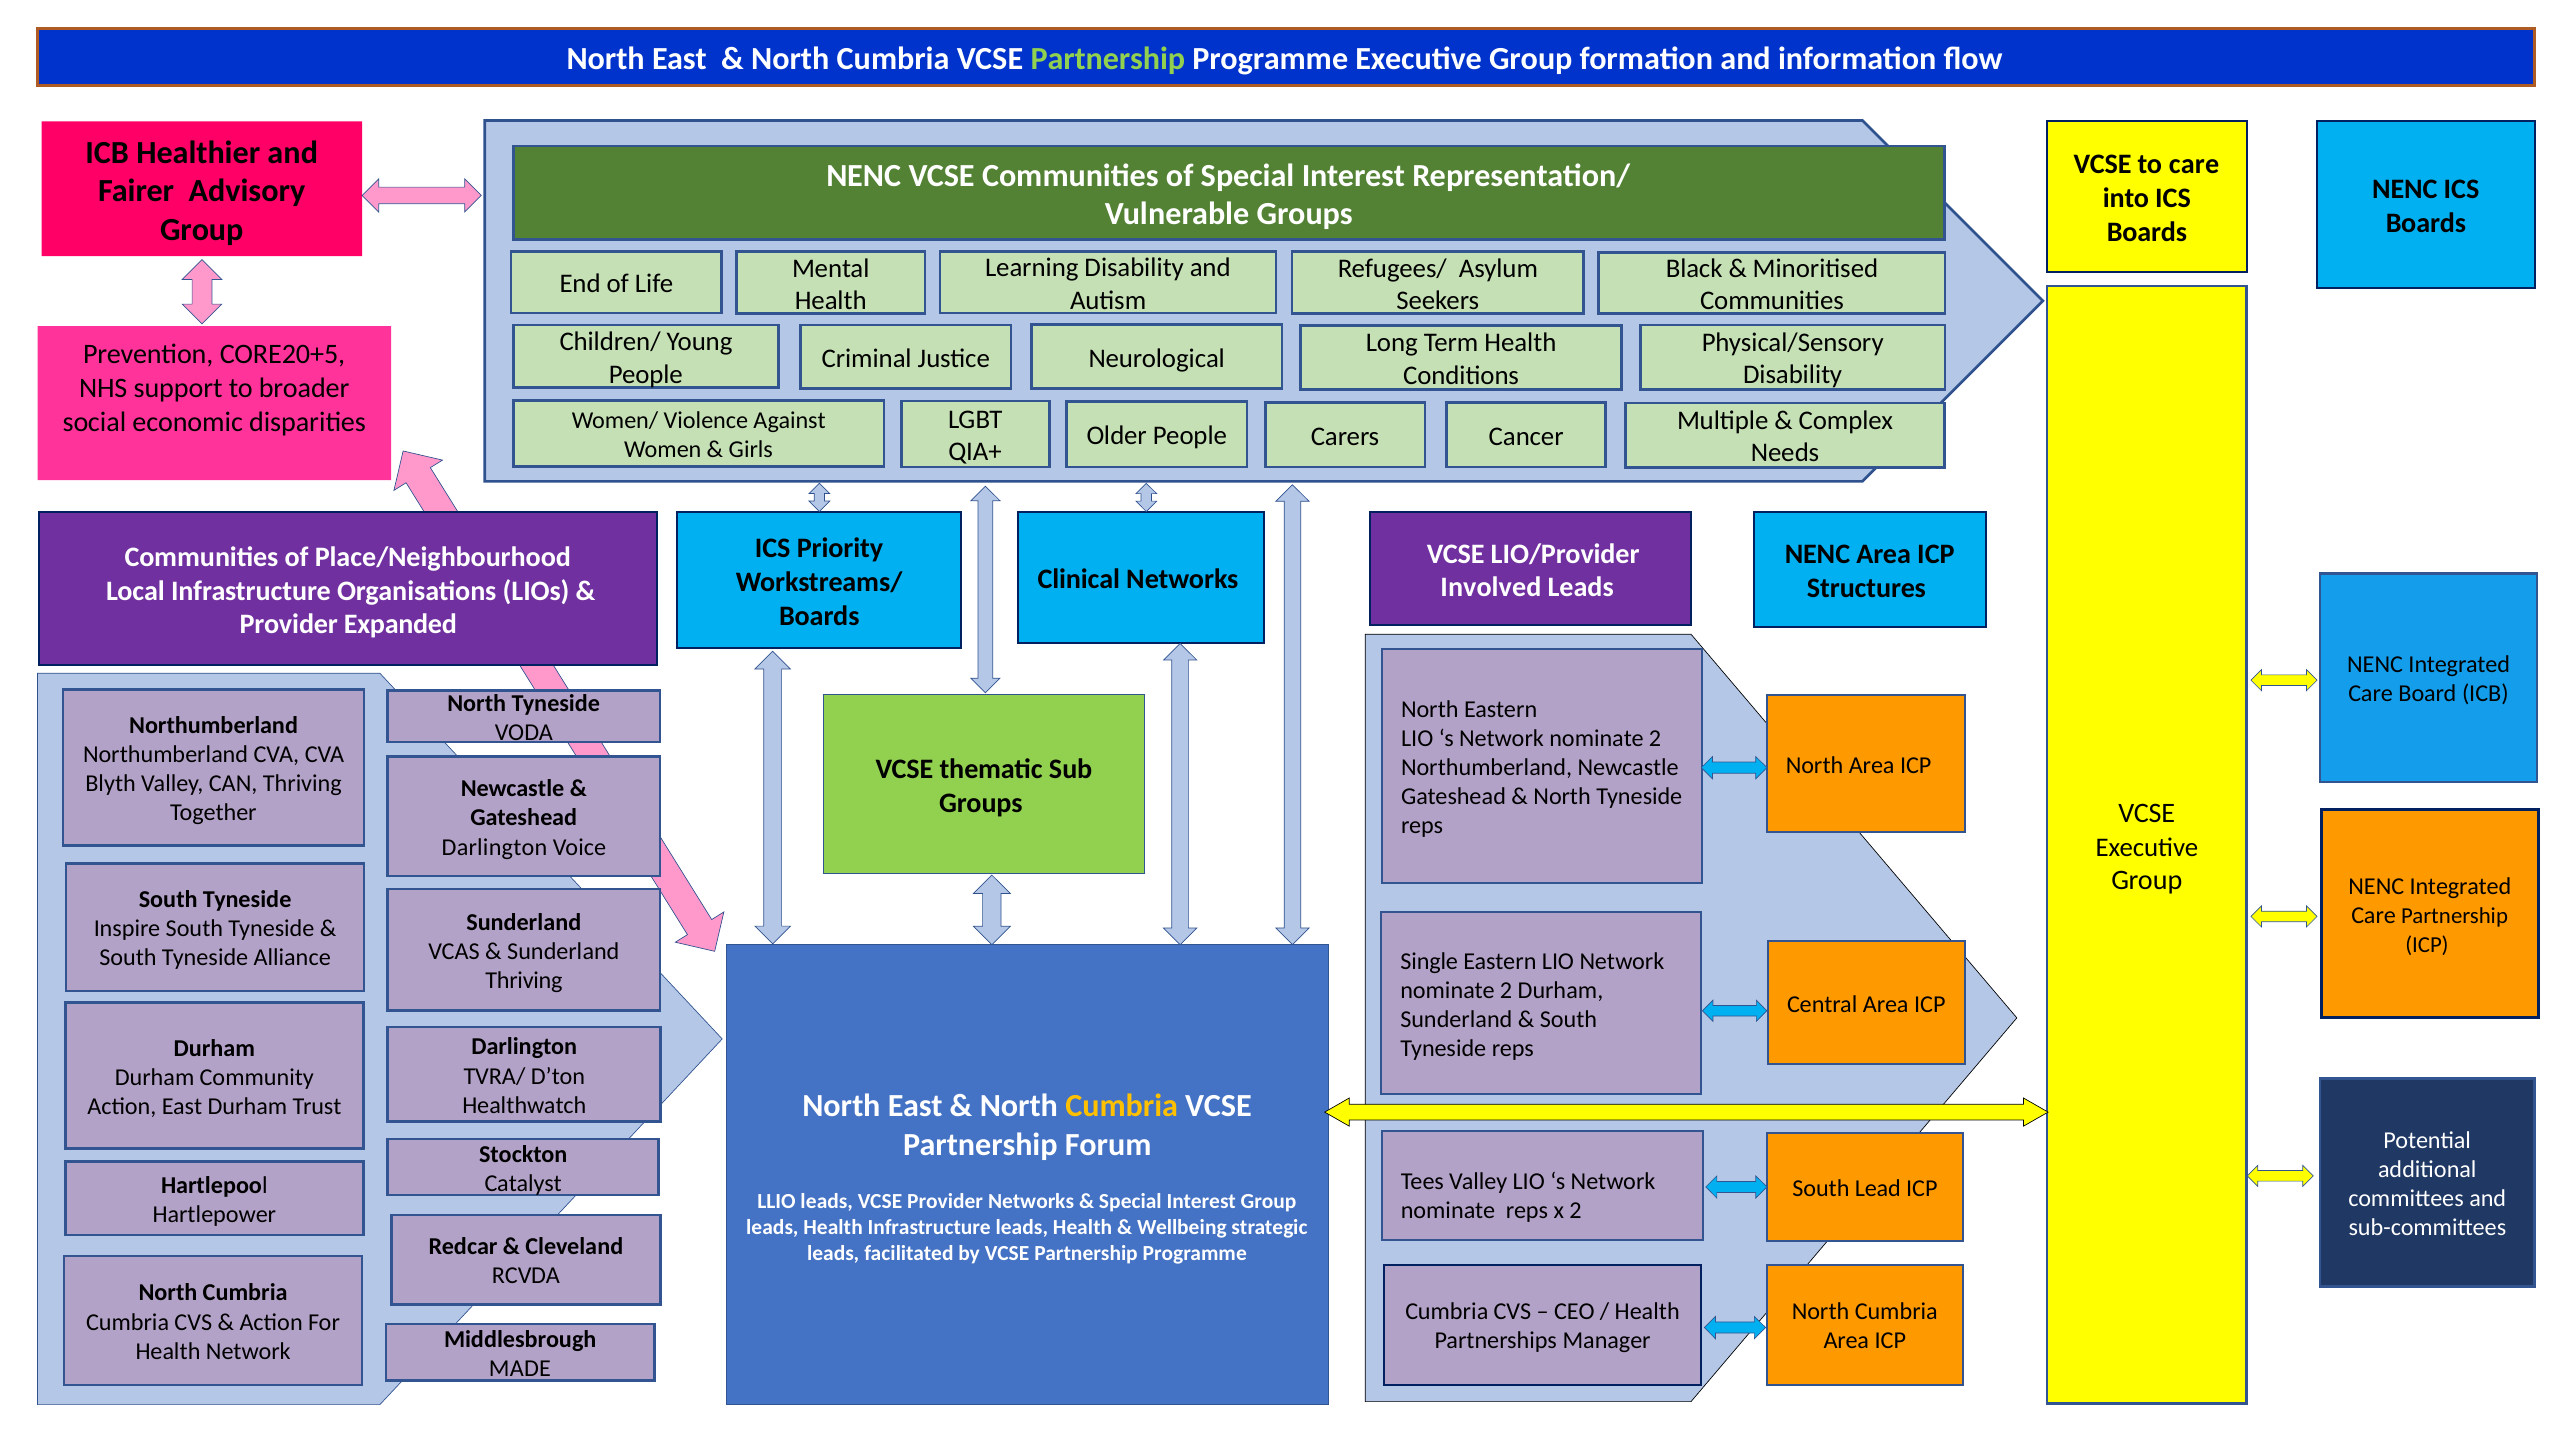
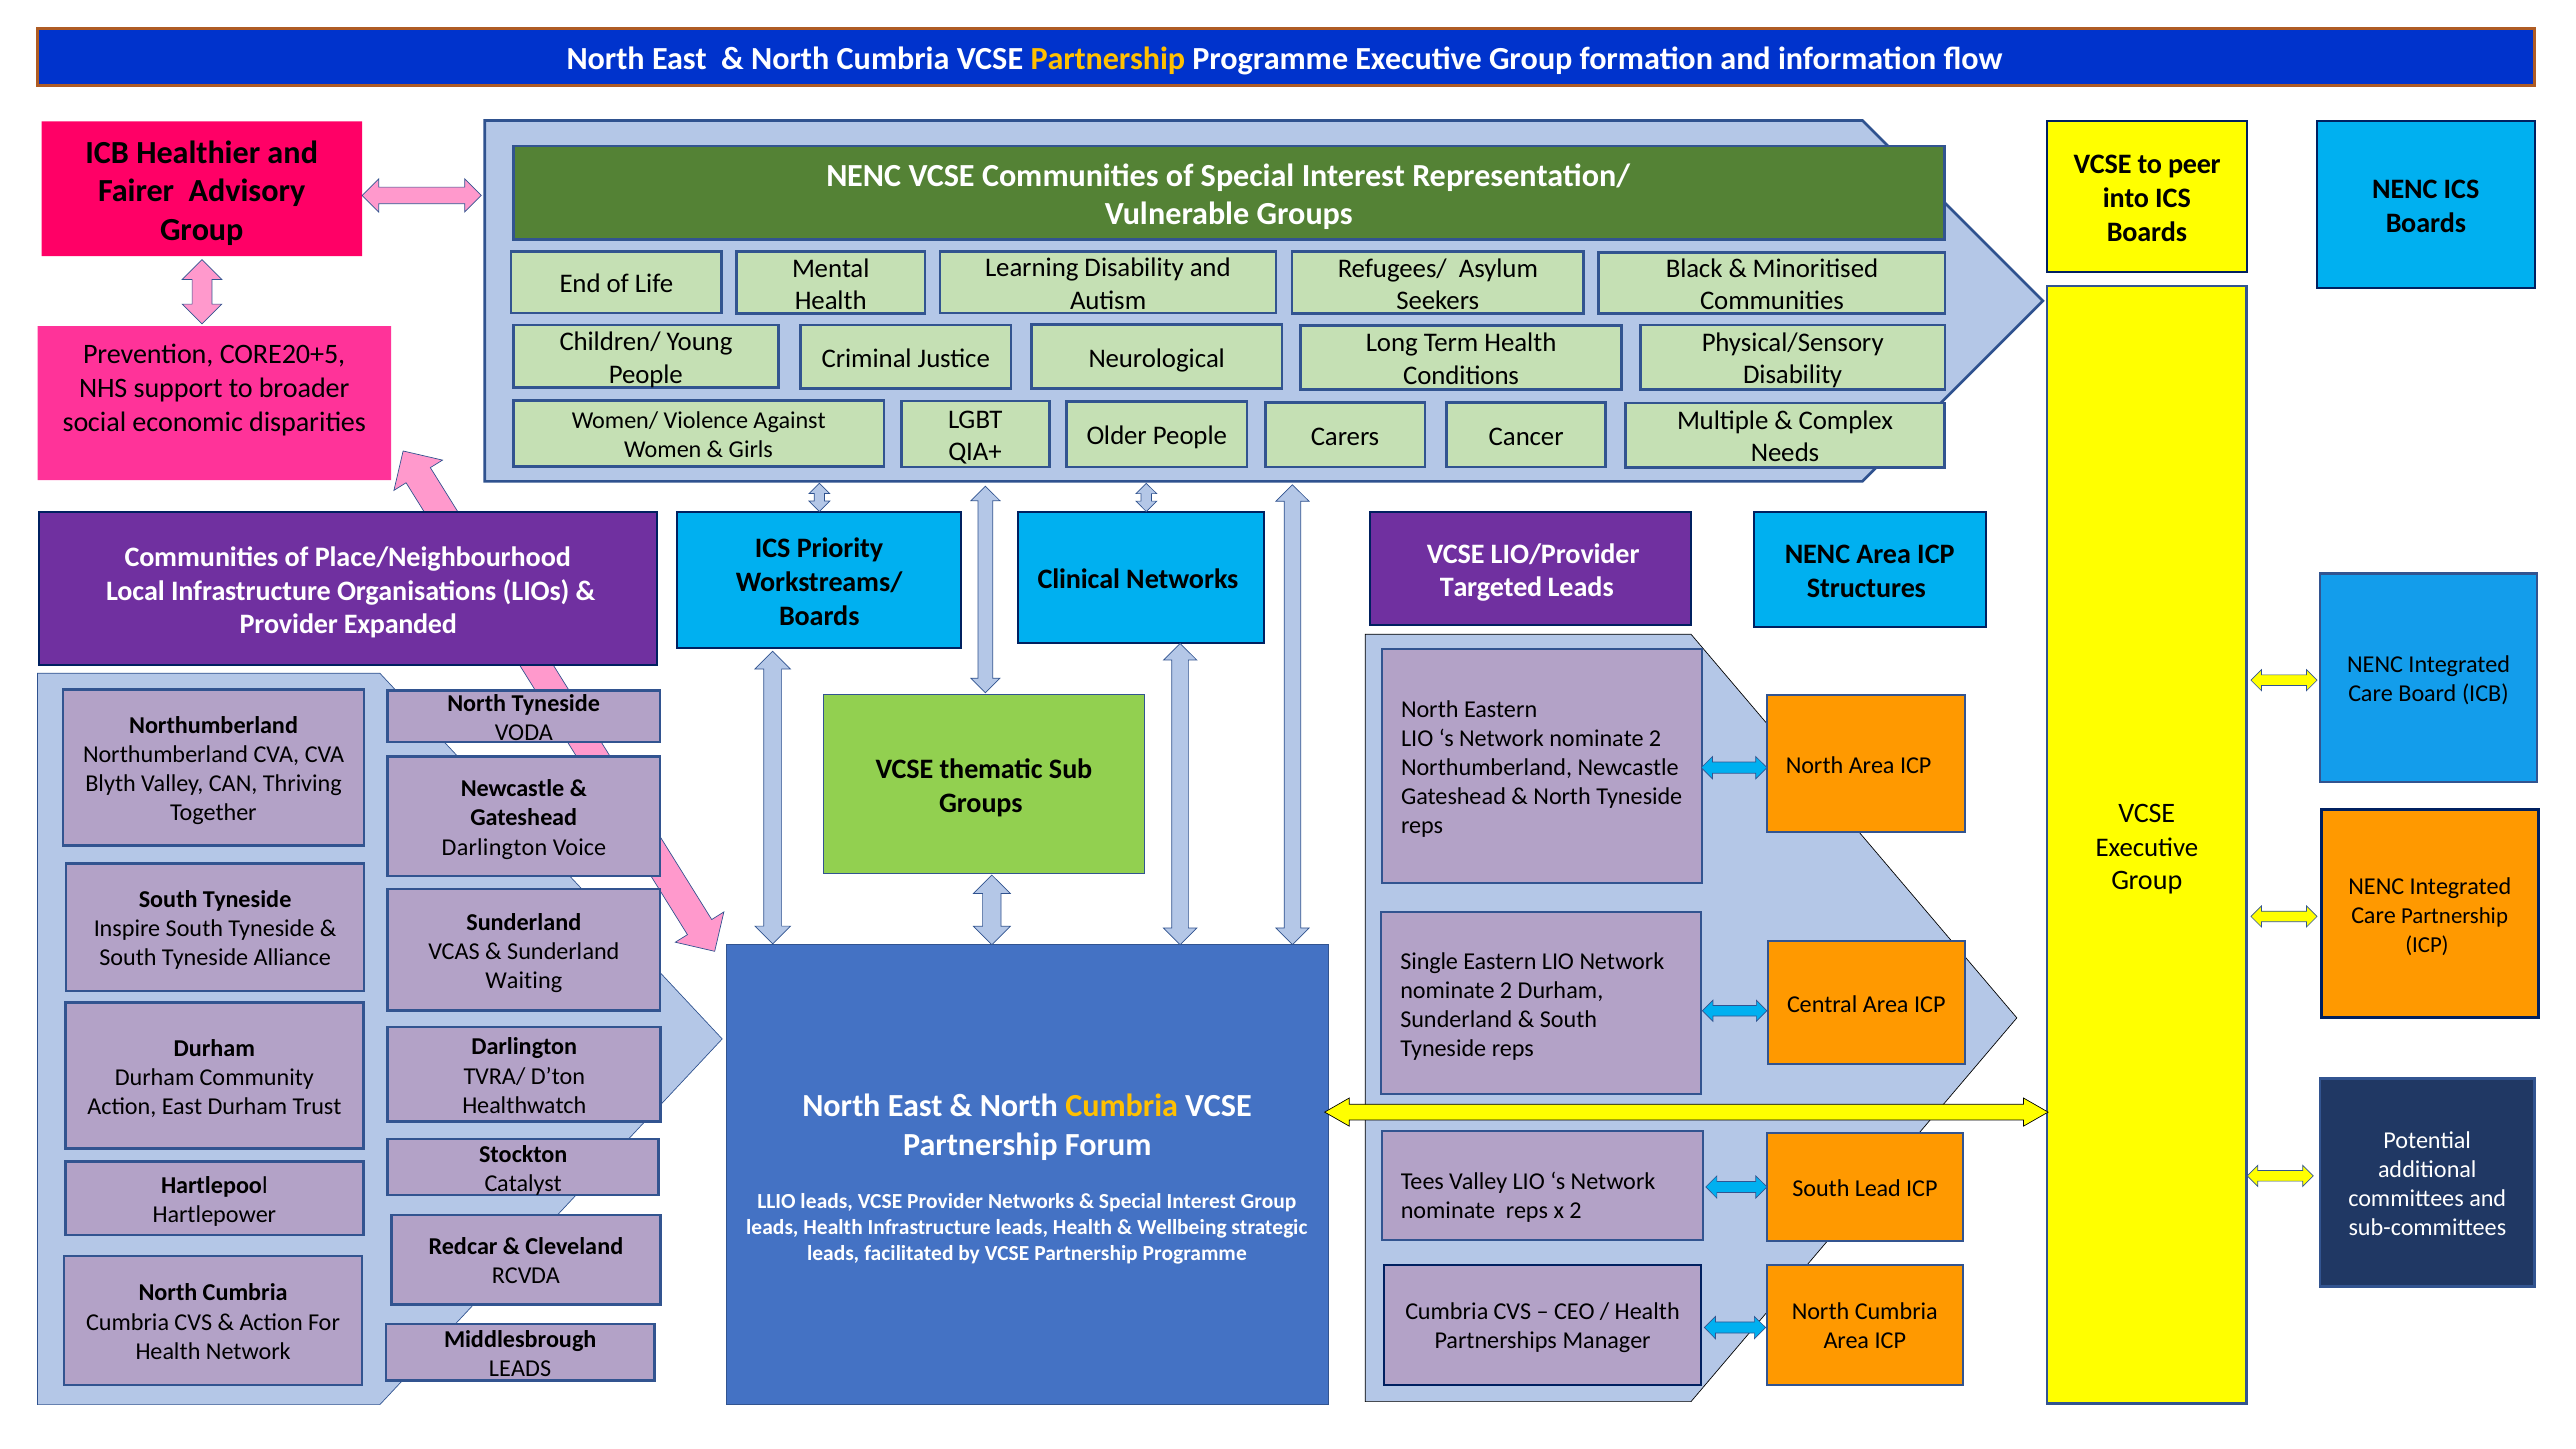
Partnership colour: light green -> yellow (1108, 59)
to care: care -> peer (2194, 164)
Involved: Involved -> Targeted (1491, 587)
Thriving: Thriving -> Waiting (524, 980)
MADE: MADE -> LEADS (520, 1369)
